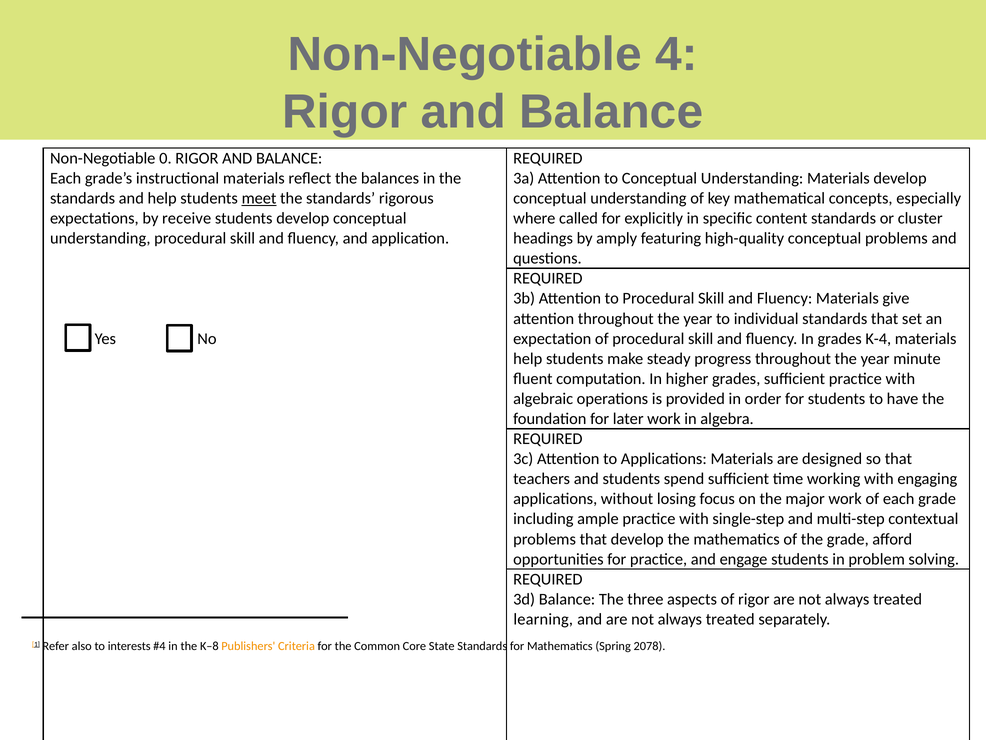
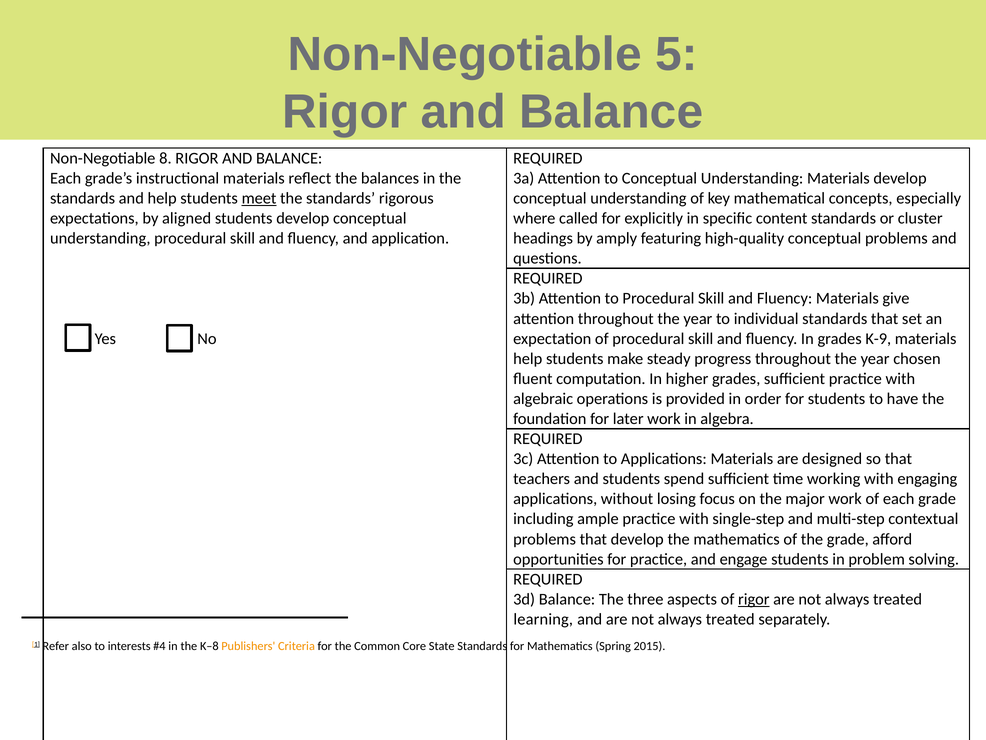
4: 4 -> 5 (677, 54)
0: 0 -> 8 (165, 158)
receive: receive -> aligned (187, 218)
K-4: K-4 -> K-9 (878, 338)
minute: minute -> chosen (917, 358)
rigor underline: none -> present (754, 599)
2078: 2078 -> 2015 (649, 646)
